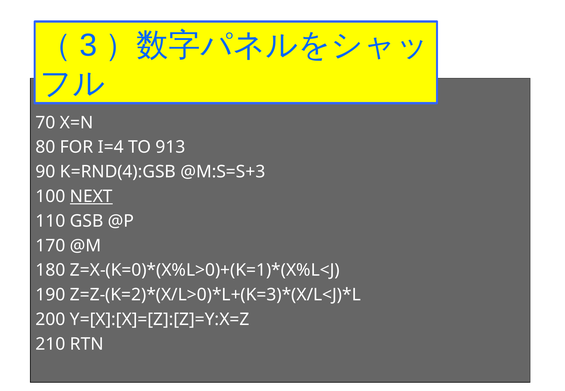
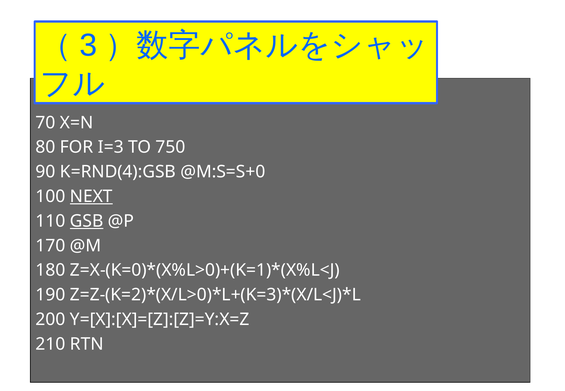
I=4: I=4 -> I=3 (111, 147)
913: 913 -> 750 (171, 147)
@M:S=S+3: @M:S=S+3 -> @M:S=S+0 (223, 172)
GSB underline: none -> present (87, 221)
